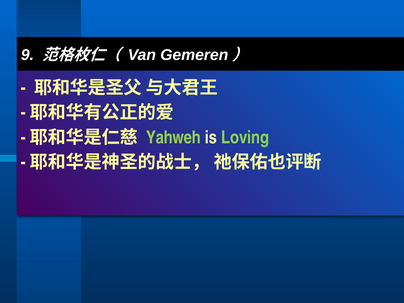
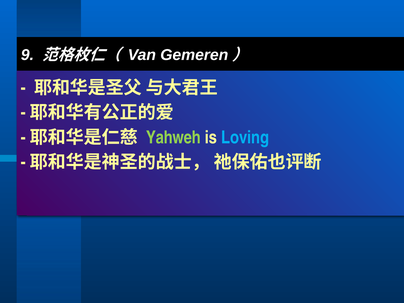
Loving colour: light green -> light blue (245, 137)
